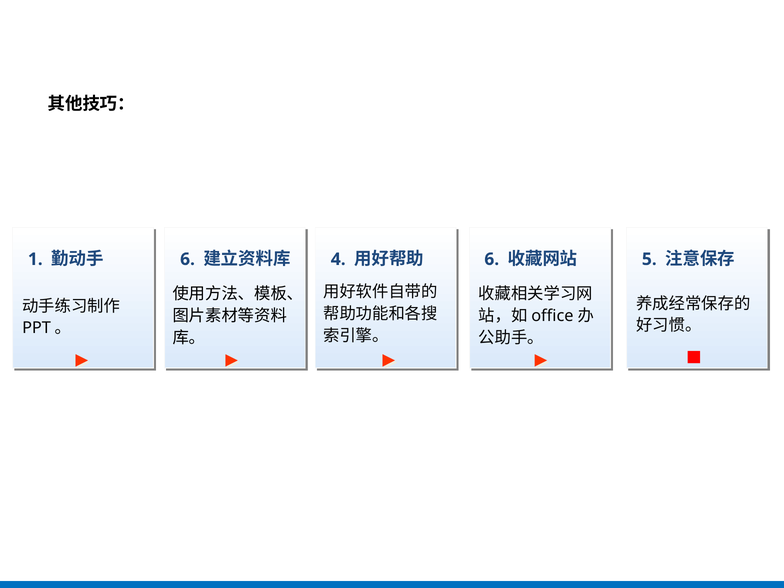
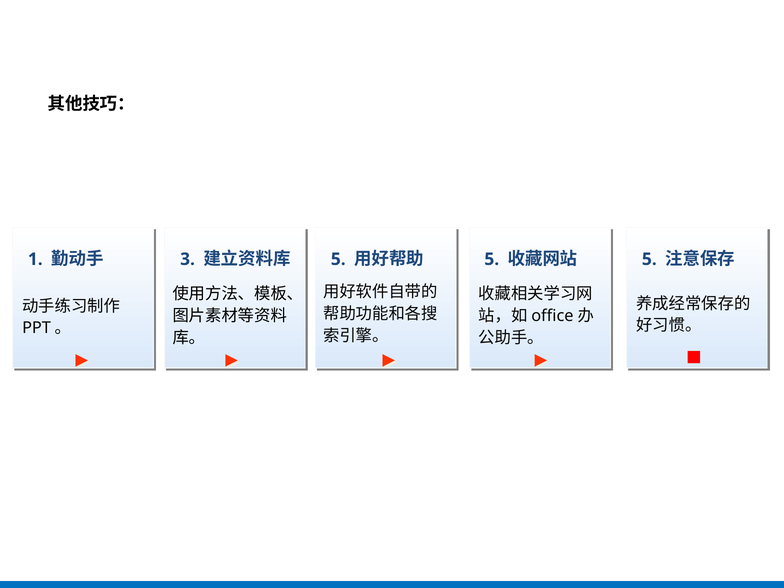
6: 6 -> 3 (188, 259)
4: 4 -> 5 (338, 259)
6: 6 -> 5 (492, 259)
